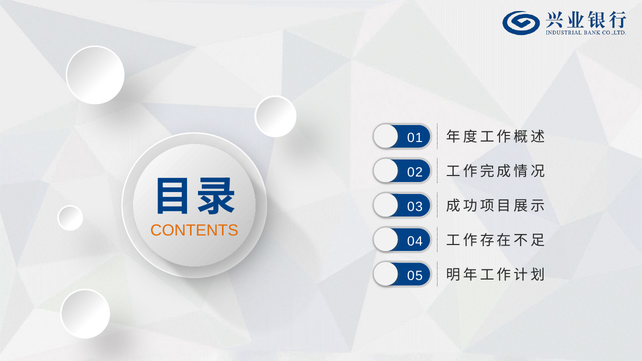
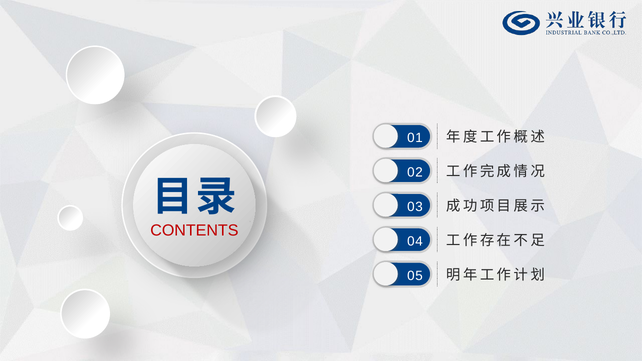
CONTENTS colour: orange -> red (194, 230)
